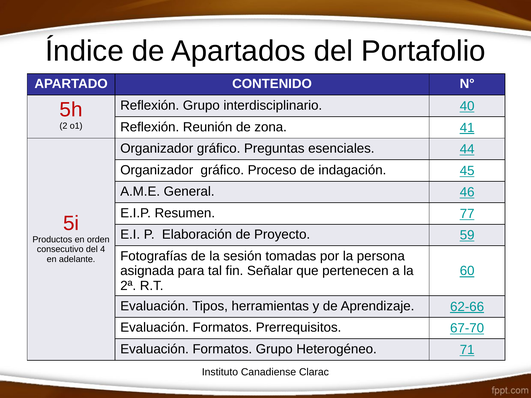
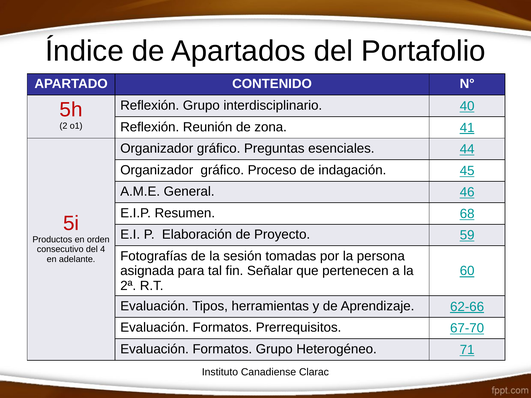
77: 77 -> 68 (467, 214)
